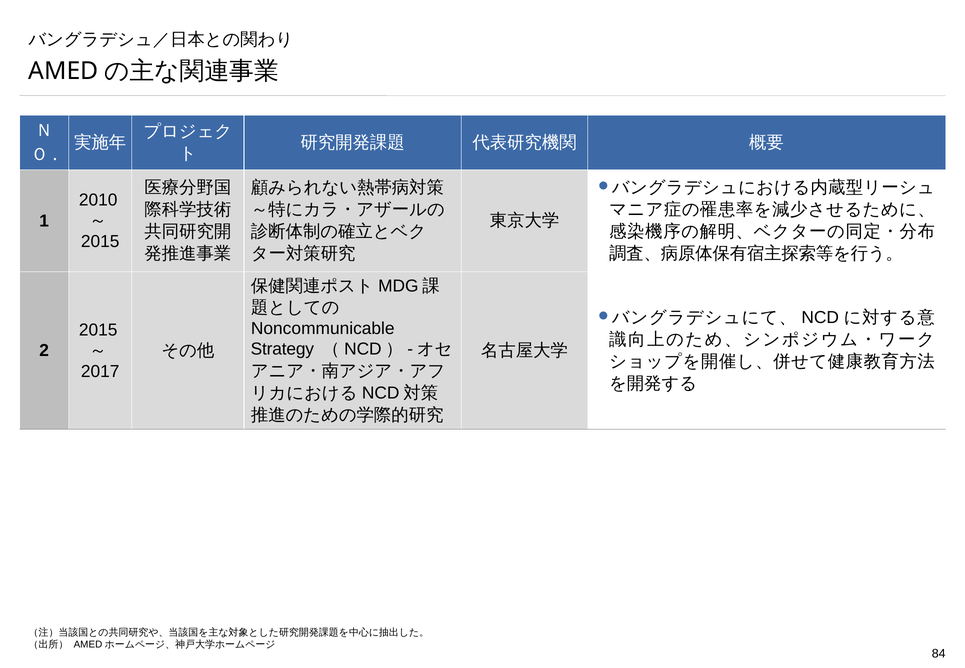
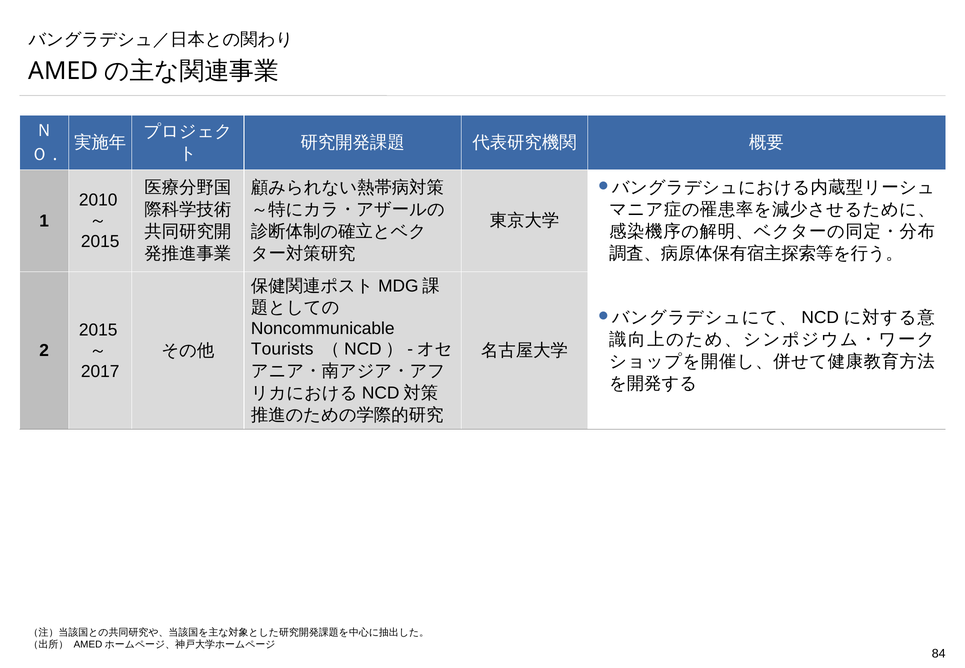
Strategy: Strategy -> Tourists (282, 349)
